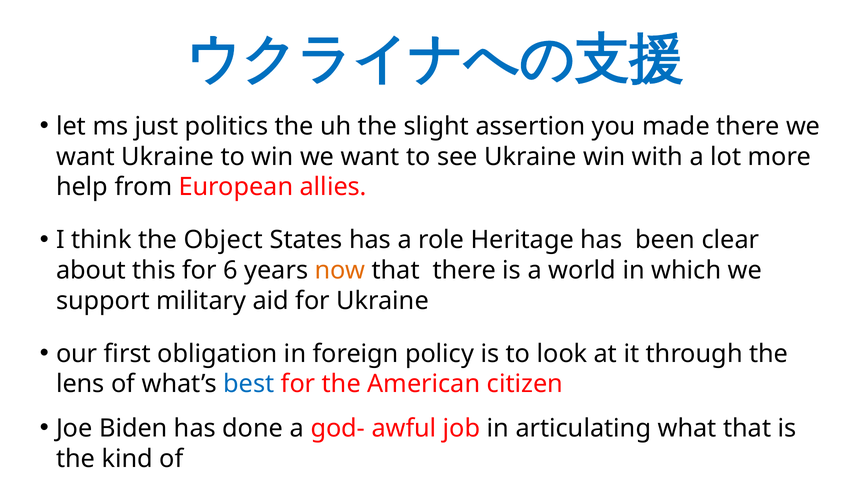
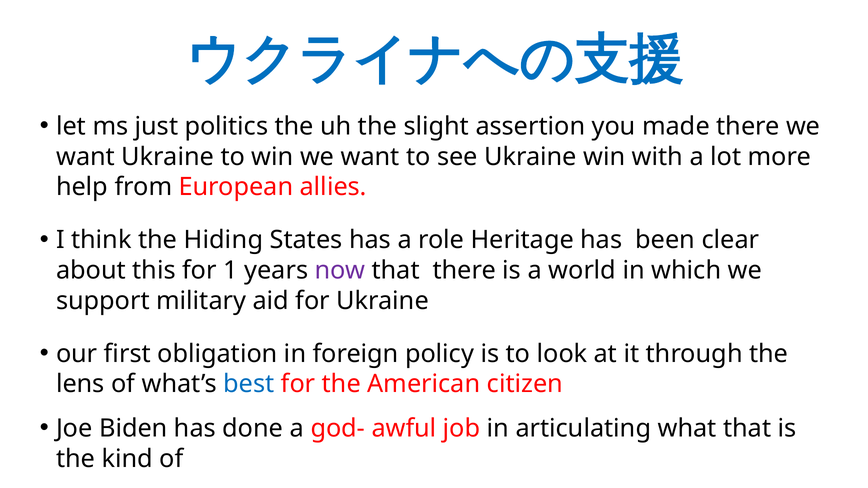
Object: Object -> Hiding (223, 240)
6: 6 -> 1 (230, 271)
now colour: orange -> purple (340, 271)
